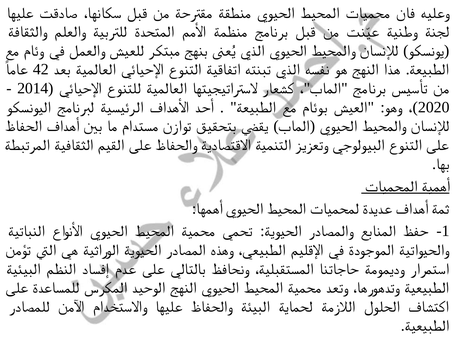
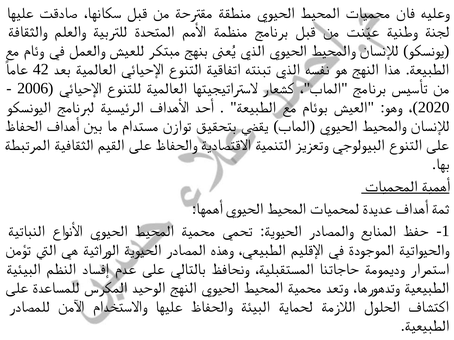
2014: 2014 -> 2006 (33, 88)
